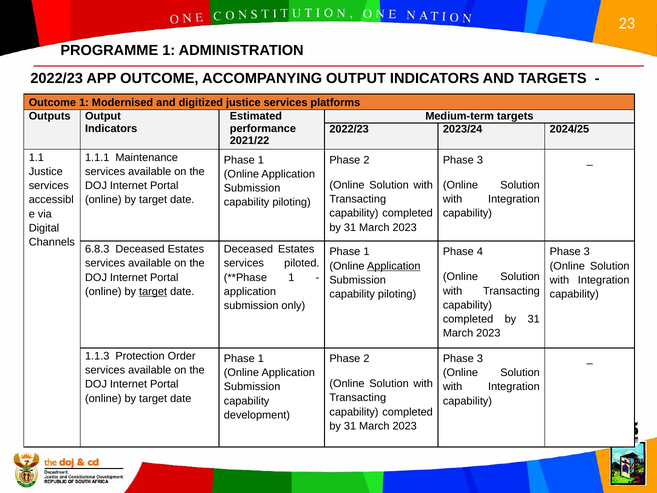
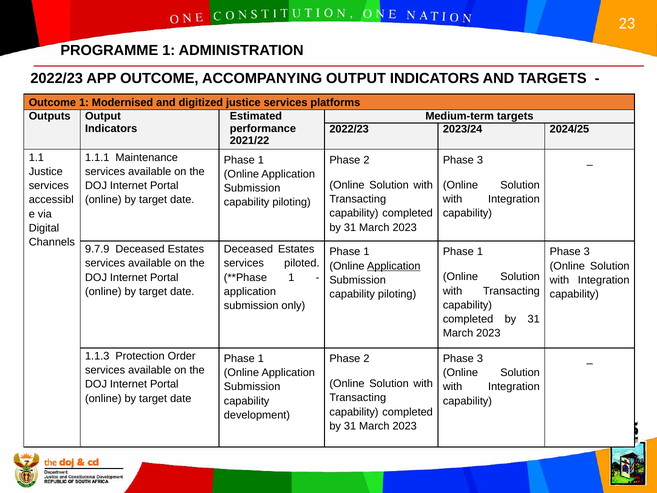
6.8.3: 6.8.3 -> 9.7.9 (97, 249)
4: 4 -> 1 (480, 252)
target underline: present -> none (153, 291)
